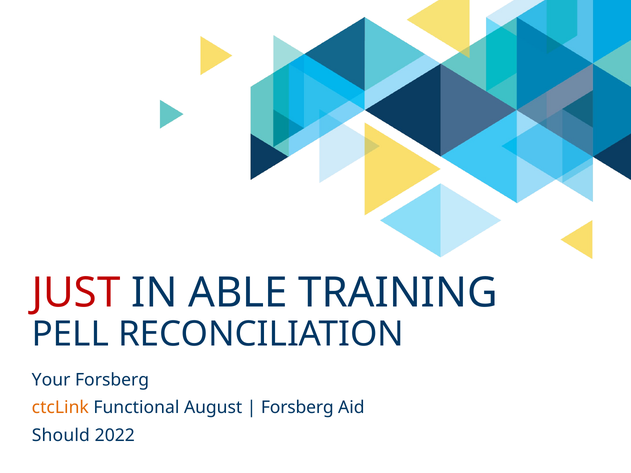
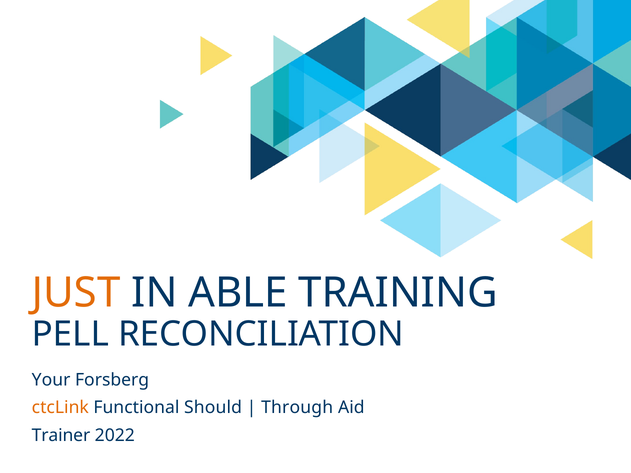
JUST colour: red -> orange (76, 293)
August: August -> Should (213, 408)
Forsberg: Forsberg -> Through (297, 408)
Should: Should -> Trainer (61, 436)
